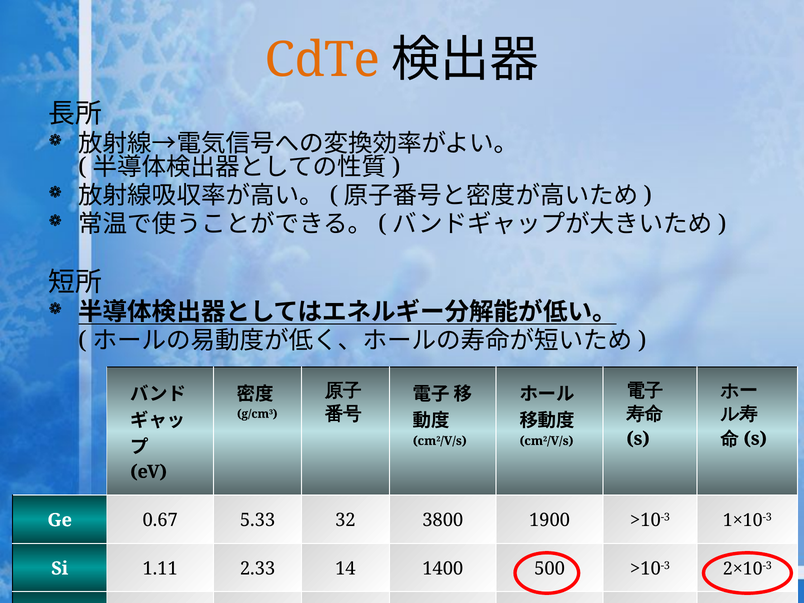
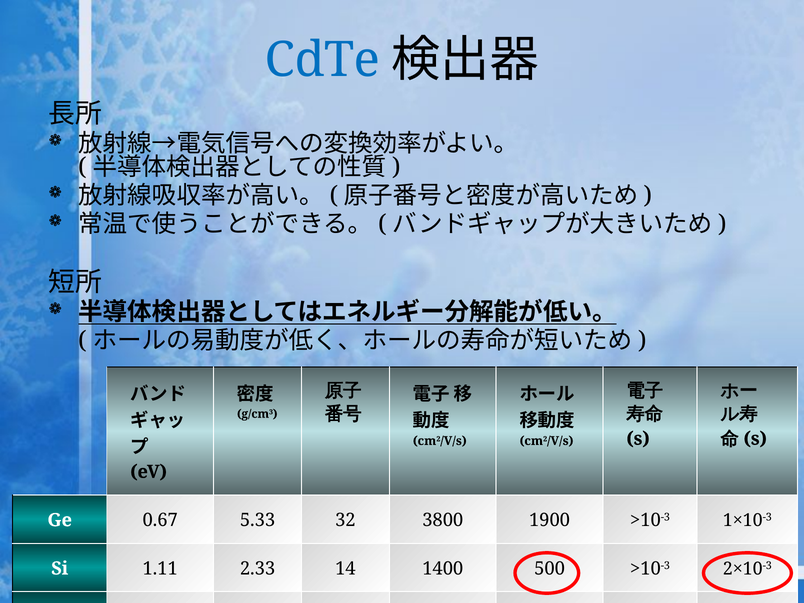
CdTe colour: orange -> blue (323, 60)
